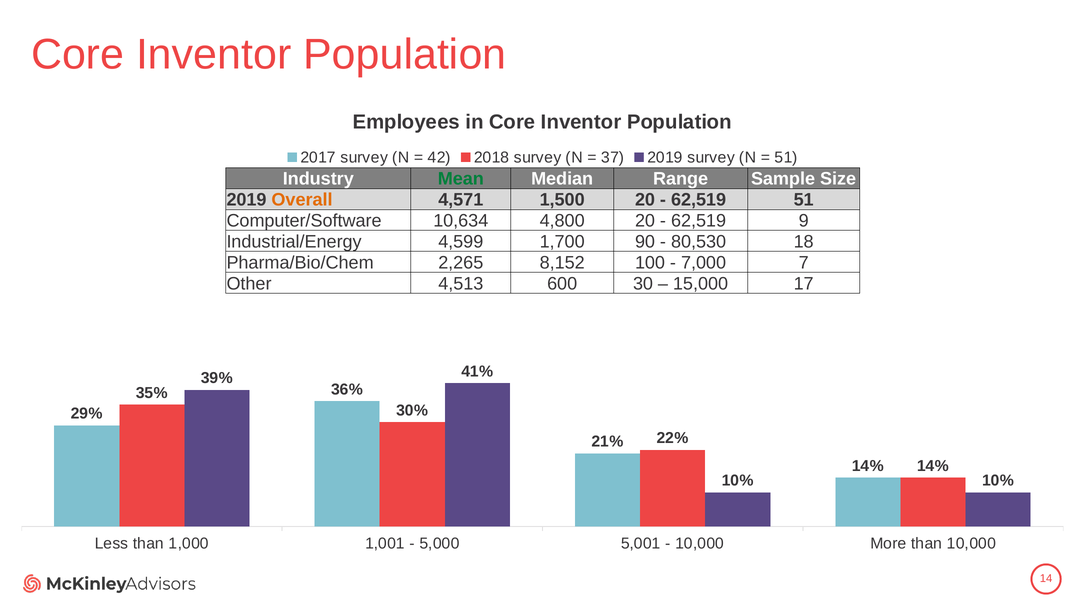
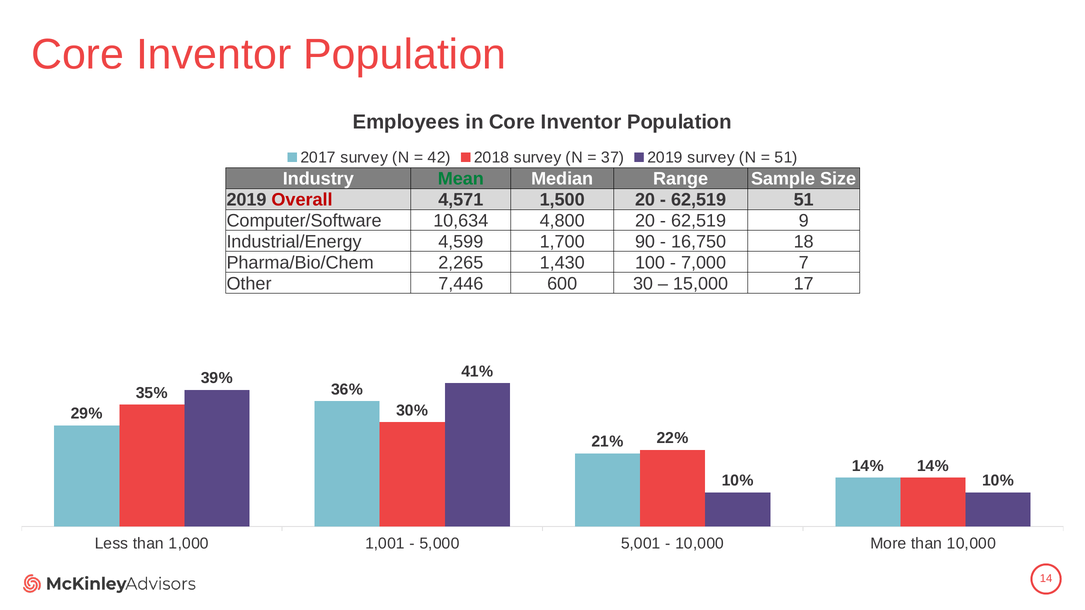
Overall colour: orange -> red (302, 200)
80,530: 80,530 -> 16,750 (699, 242)
8,152: 8,152 -> 1,430 (562, 263)
4,513: 4,513 -> 7,446 (461, 284)
